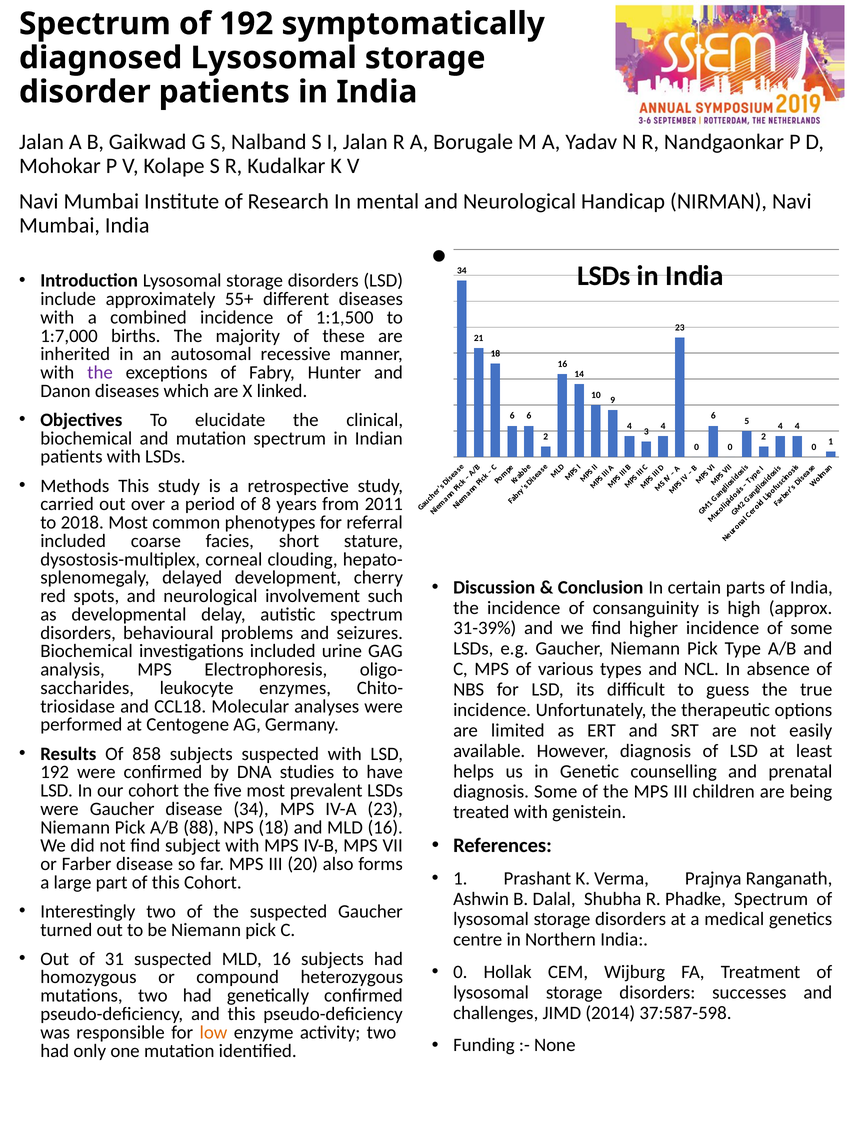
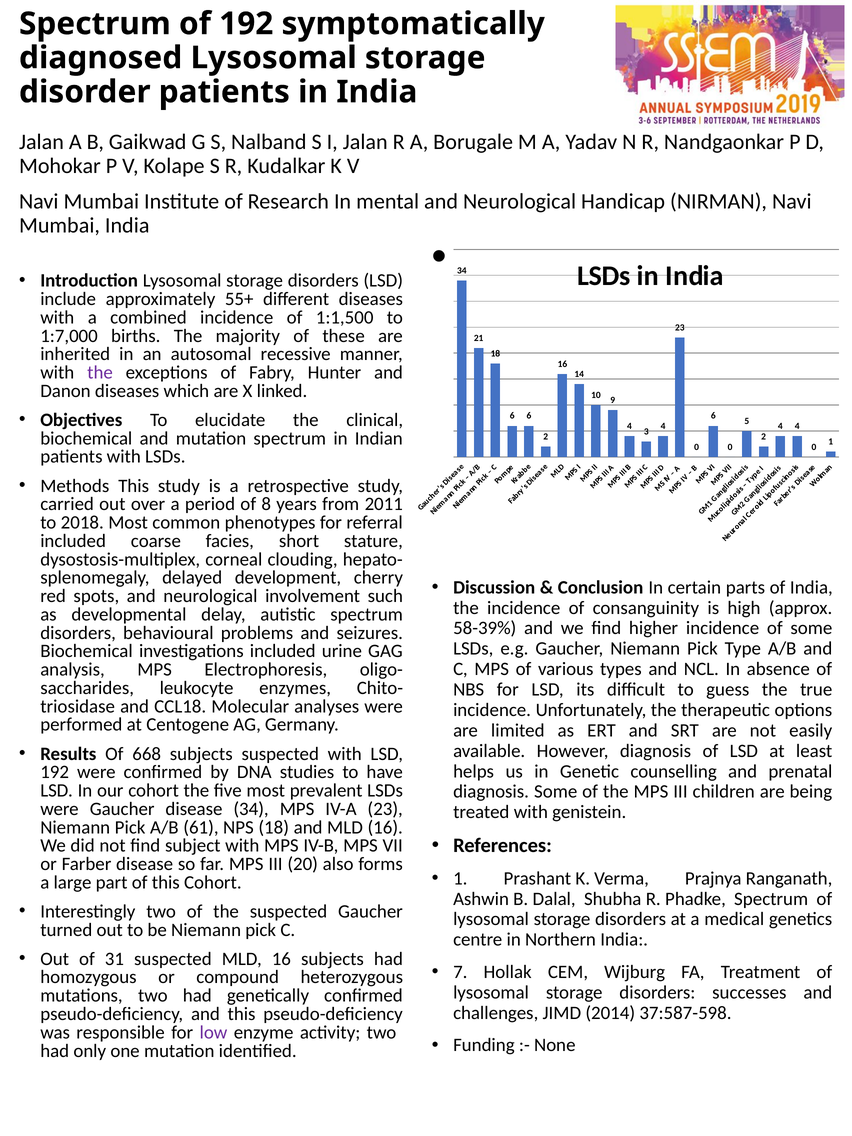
31-39%: 31-39% -> 58-39% (485, 628)
858: 858 -> 668 (147, 754)
88: 88 -> 61 (201, 827)
0: 0 -> 7 (460, 972)
low colour: orange -> purple (213, 1032)
